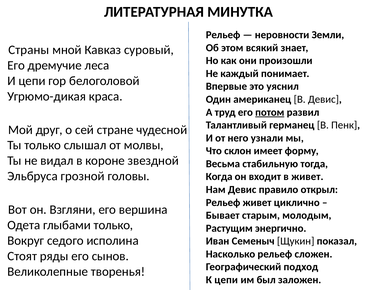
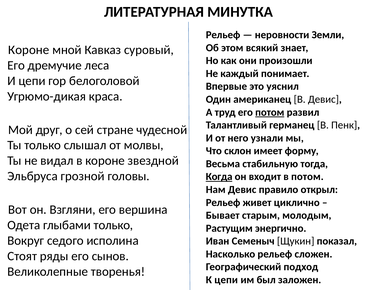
Страны: Страны -> Короне (29, 50)
Когда underline: none -> present (219, 176)
в живет: живет -> потом (307, 176)
